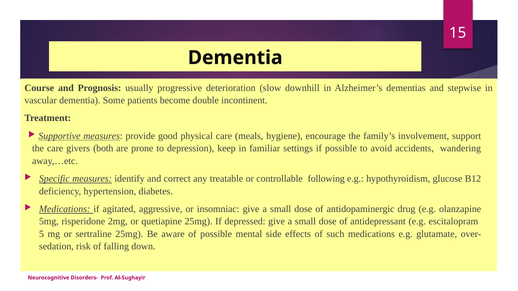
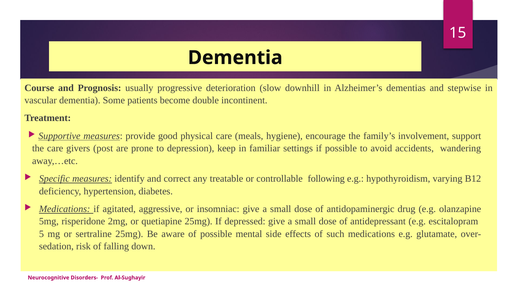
both: both -> post (103, 149)
glucose: glucose -> varying (448, 179)
